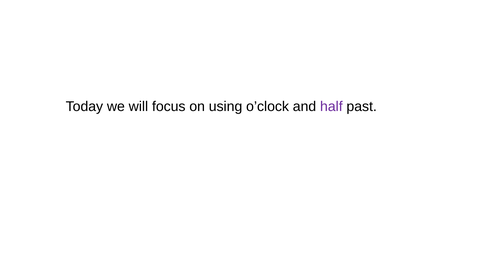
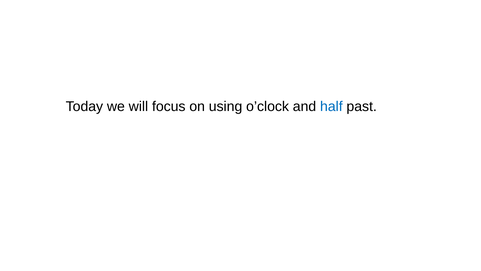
half colour: purple -> blue (331, 107)
